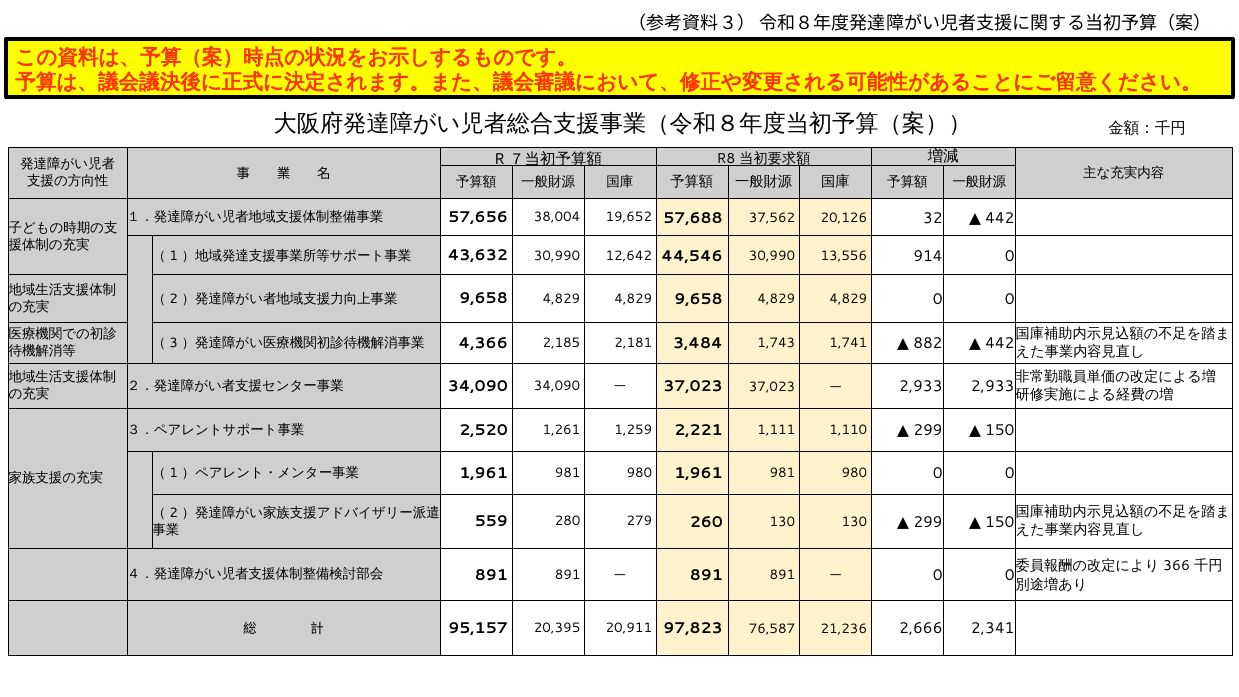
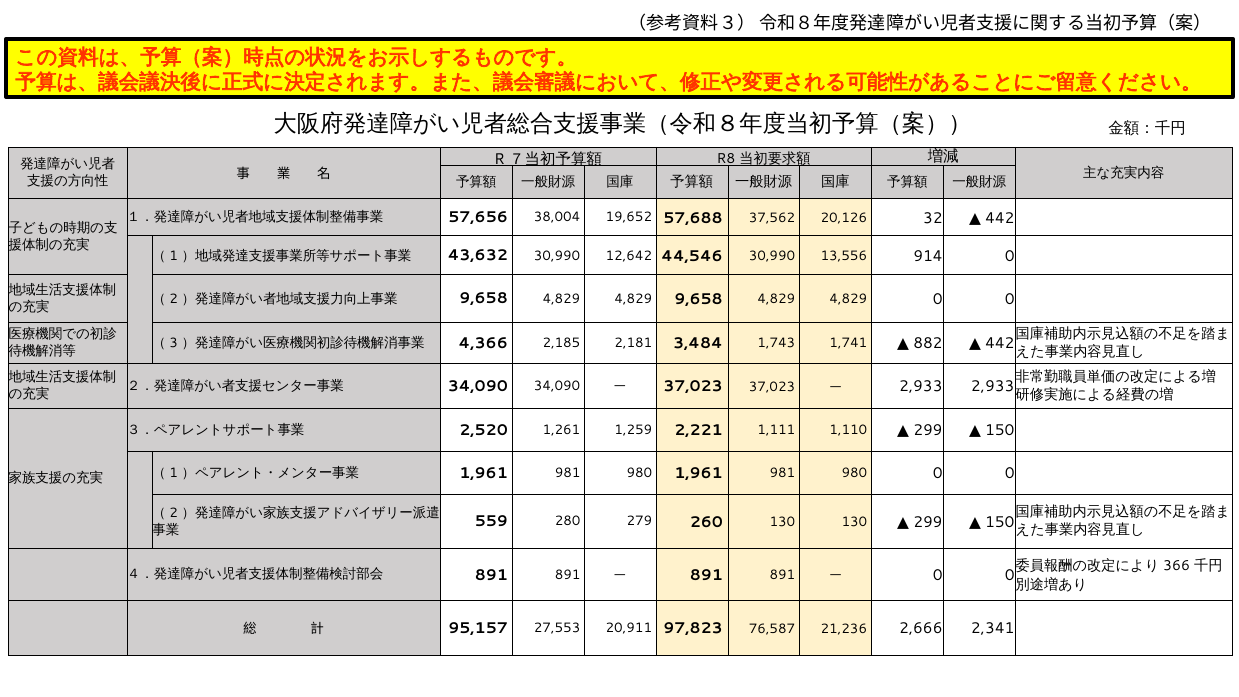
20,395: 20,395 -> 27,553 (557, 628)
